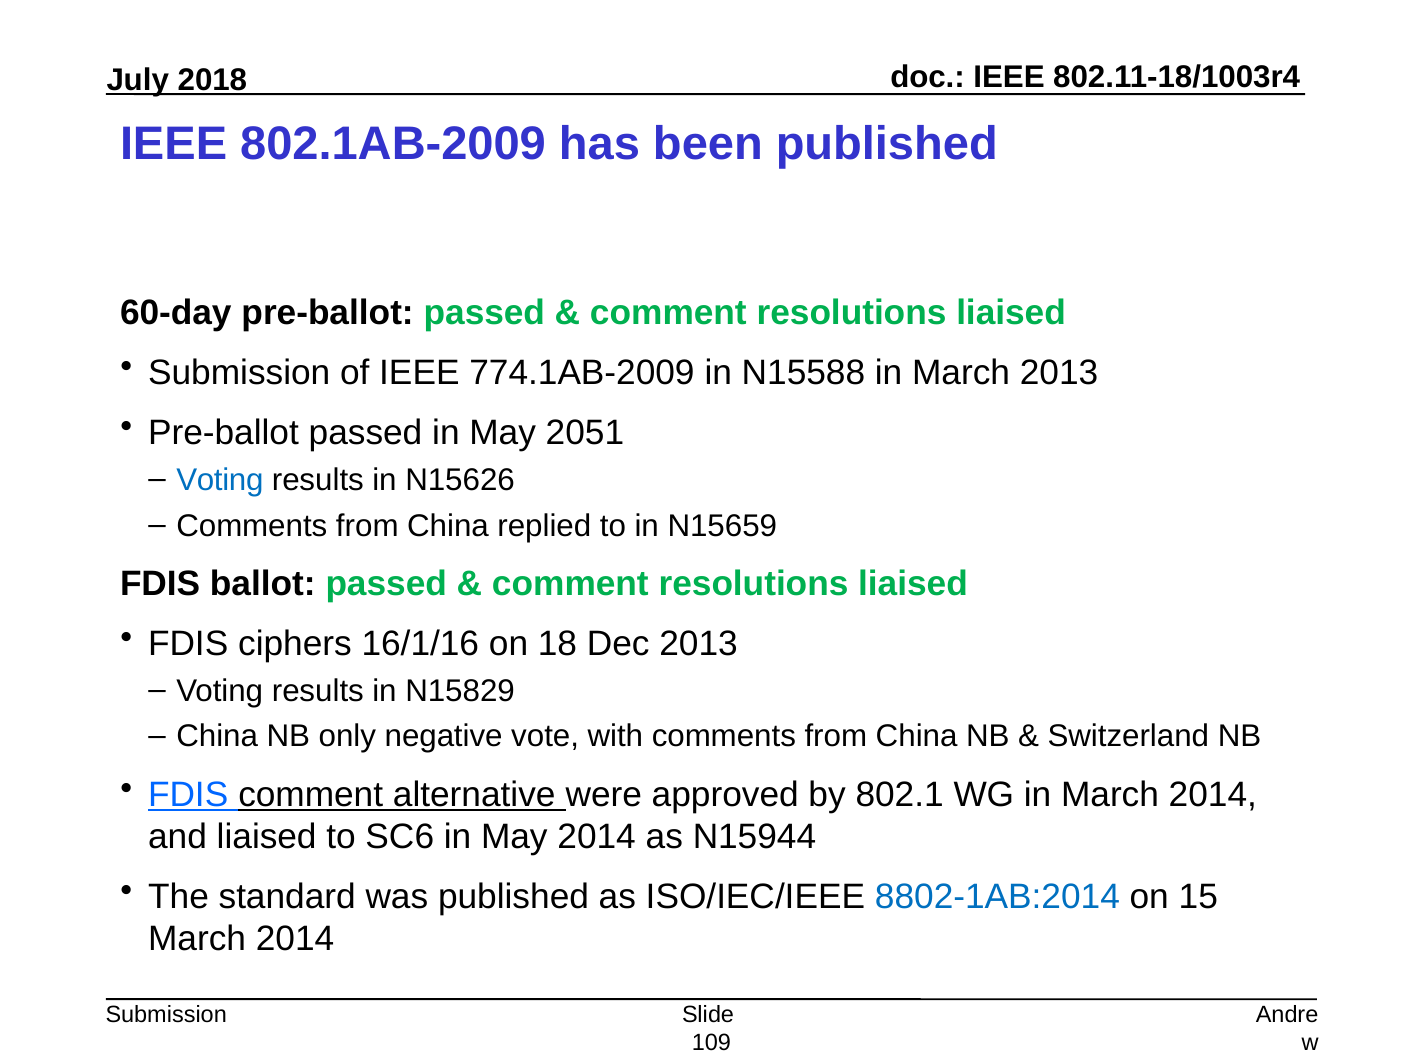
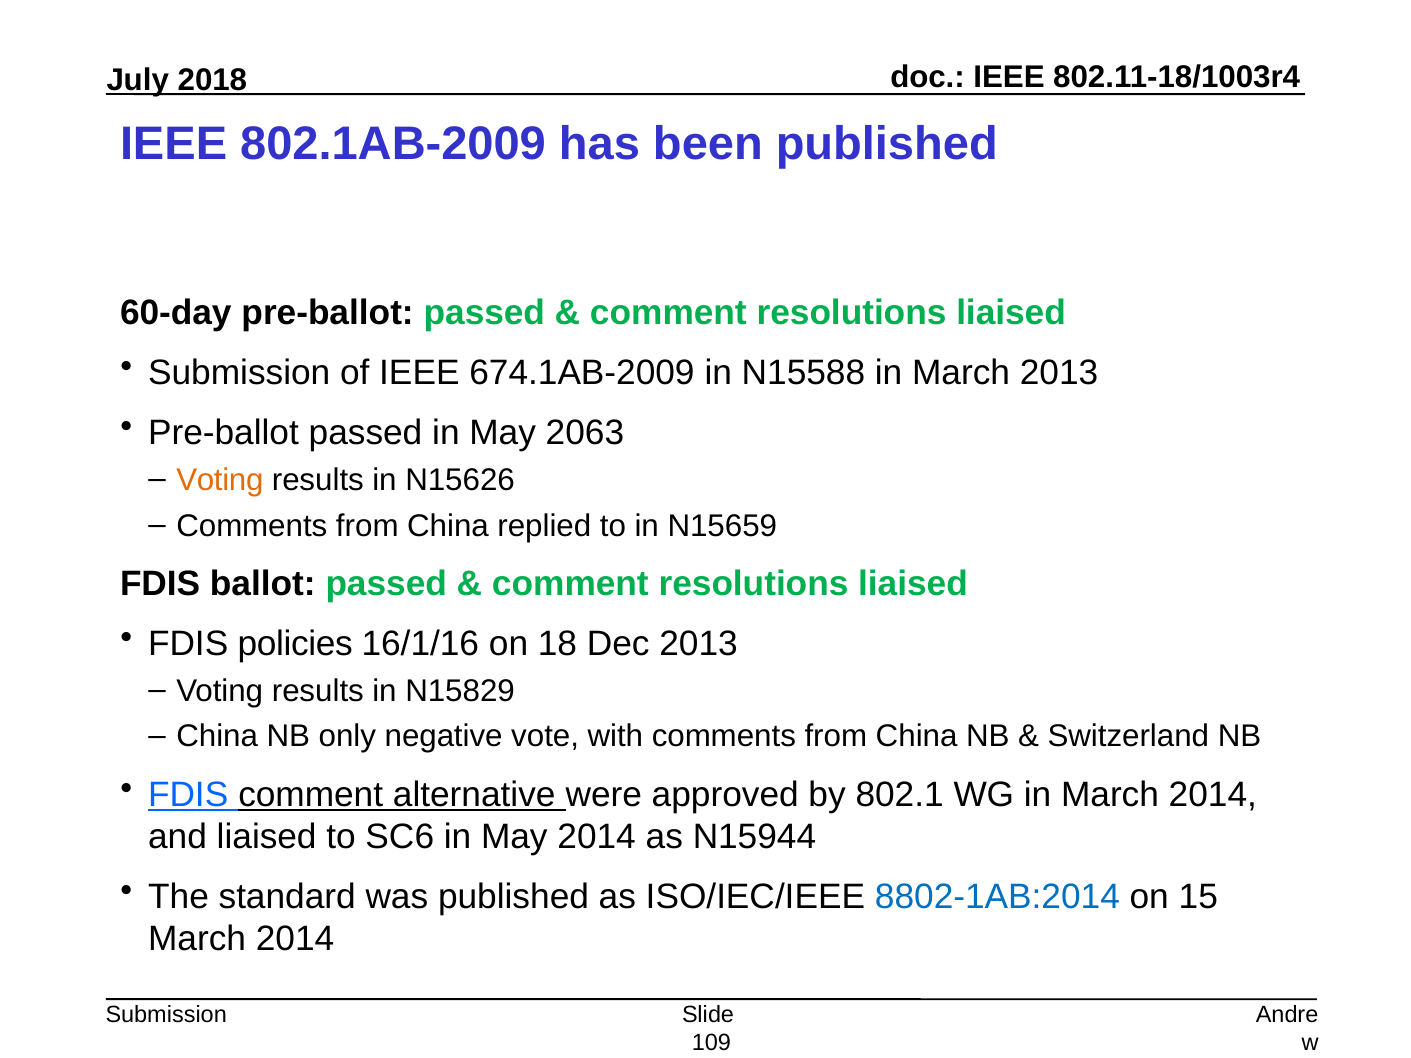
774.1AB-2009: 774.1AB-2009 -> 674.1AB-2009 (582, 373)
2051: 2051 -> 2063 (585, 433)
Voting colour: blue -> orange (220, 480)
ciphers: ciphers -> policies (295, 644)
